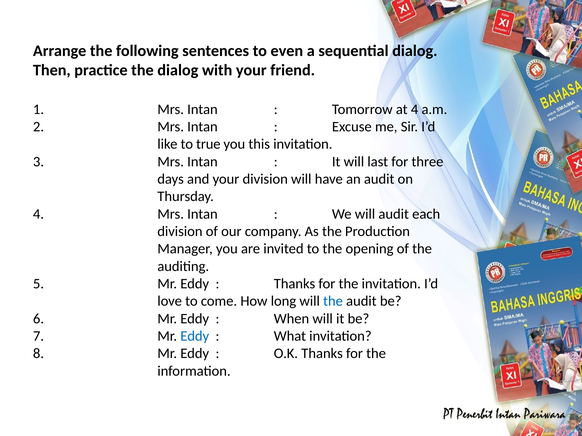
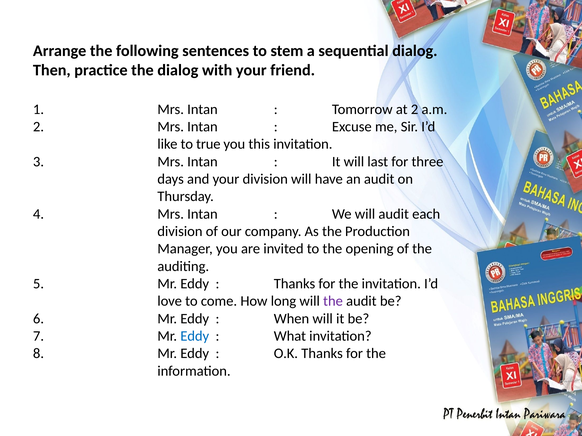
even: even -> stem (287, 51)
at 4: 4 -> 2 (415, 109)
the colour: blue -> purple (333, 301)
